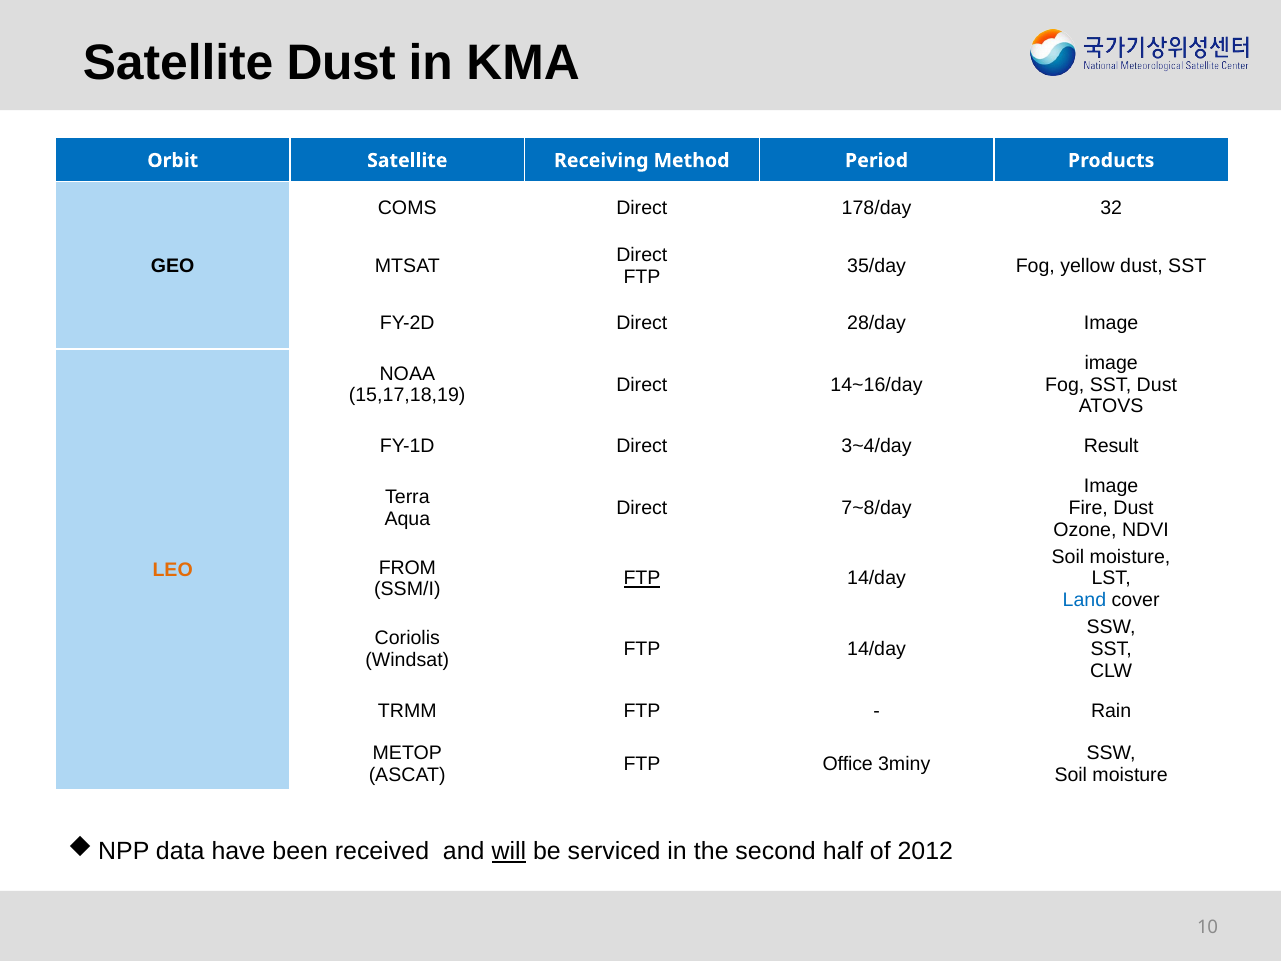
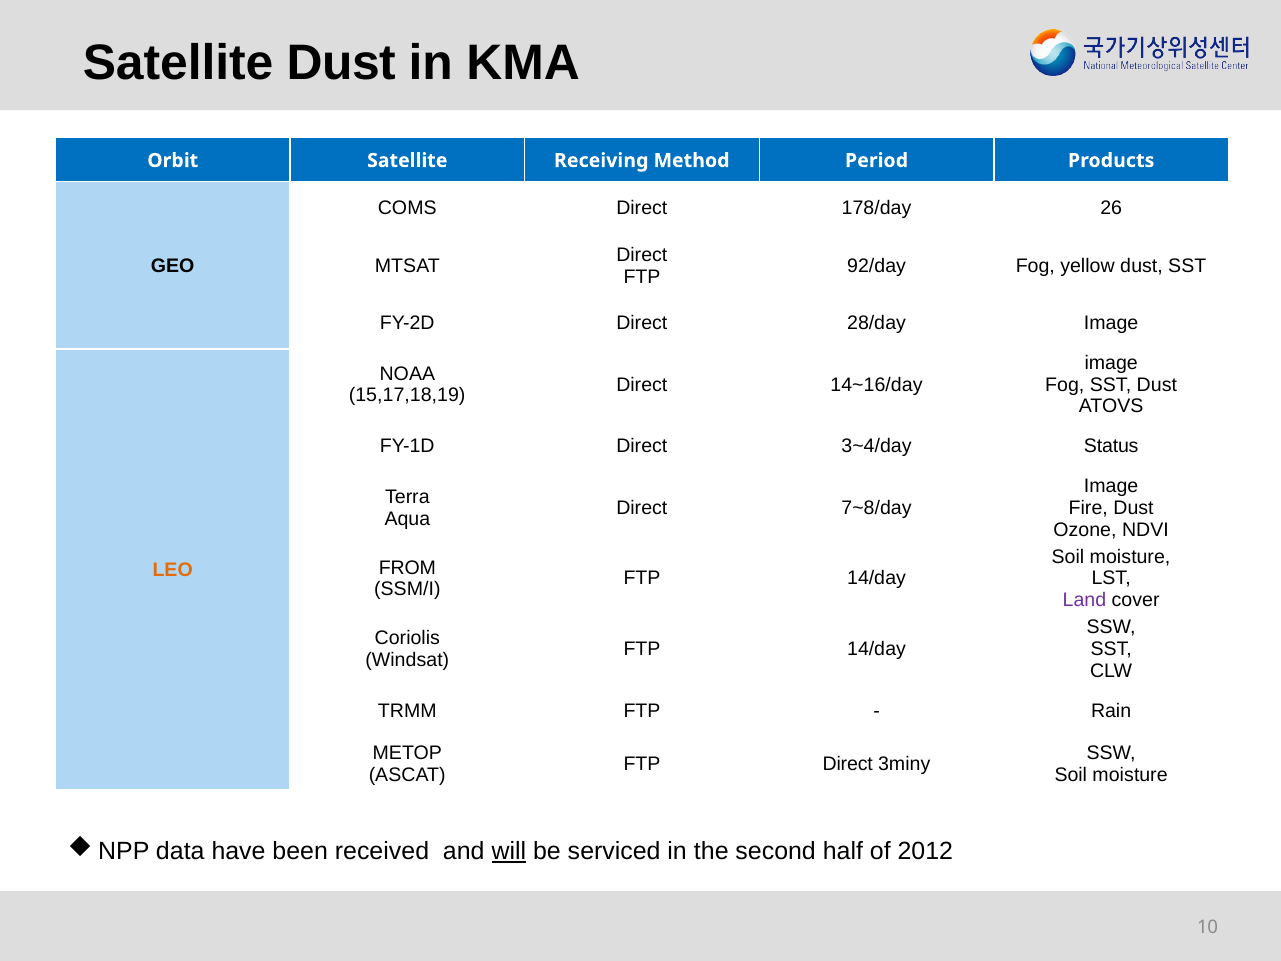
32: 32 -> 26 (1111, 208)
35/day: 35/day -> 92/day (877, 266)
Result: Result -> Status (1111, 446)
FTP underline: present -> none (642, 578)
Land colour: blue -> purple (1084, 600)
FTP Office: Office -> Direct (848, 764)
